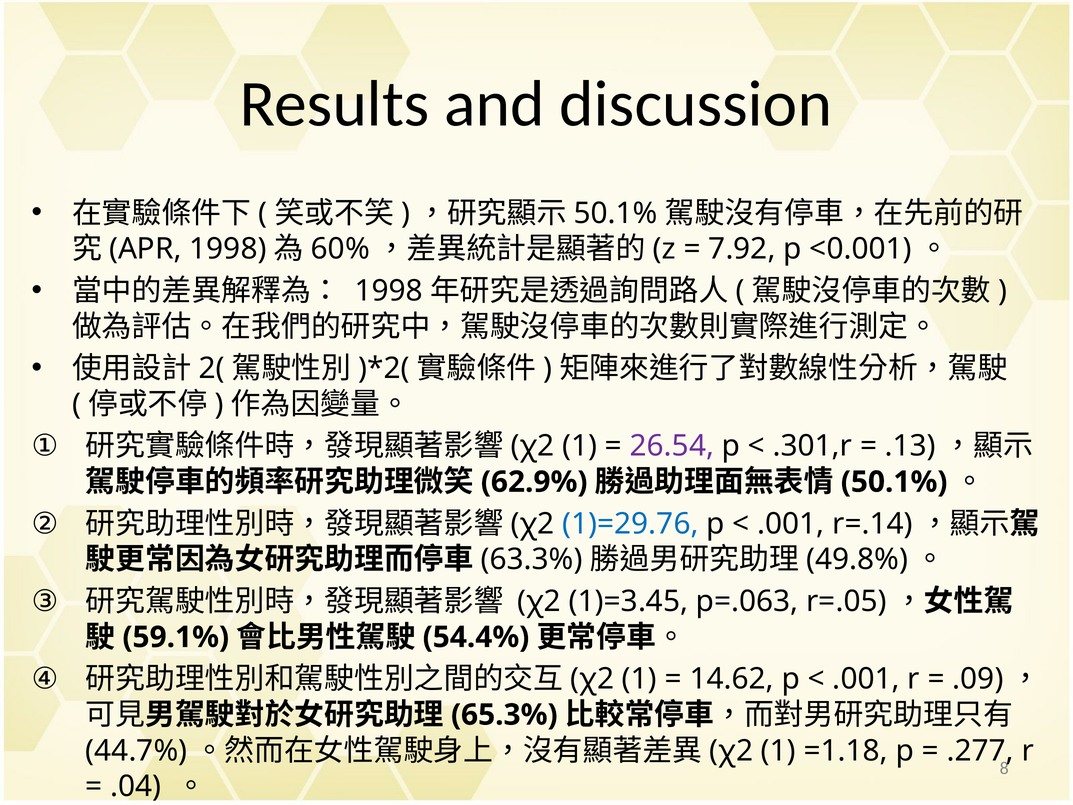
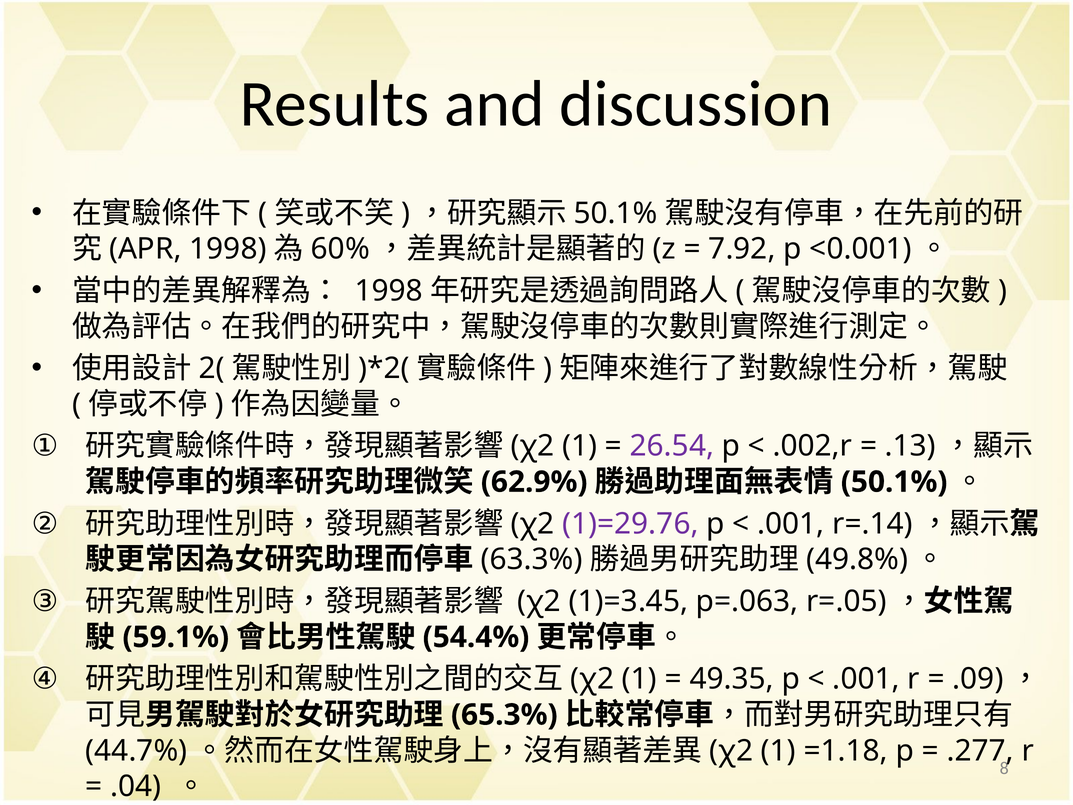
.301,r: .301,r -> .002,r (813, 446)
1)=29.76 colour: blue -> purple (630, 524)
14.62: 14.62 -> 49.35 (732, 679)
